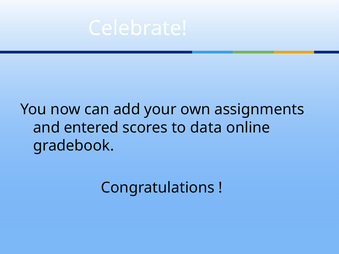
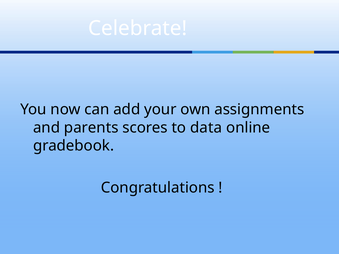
entered: entered -> parents (91, 128)
